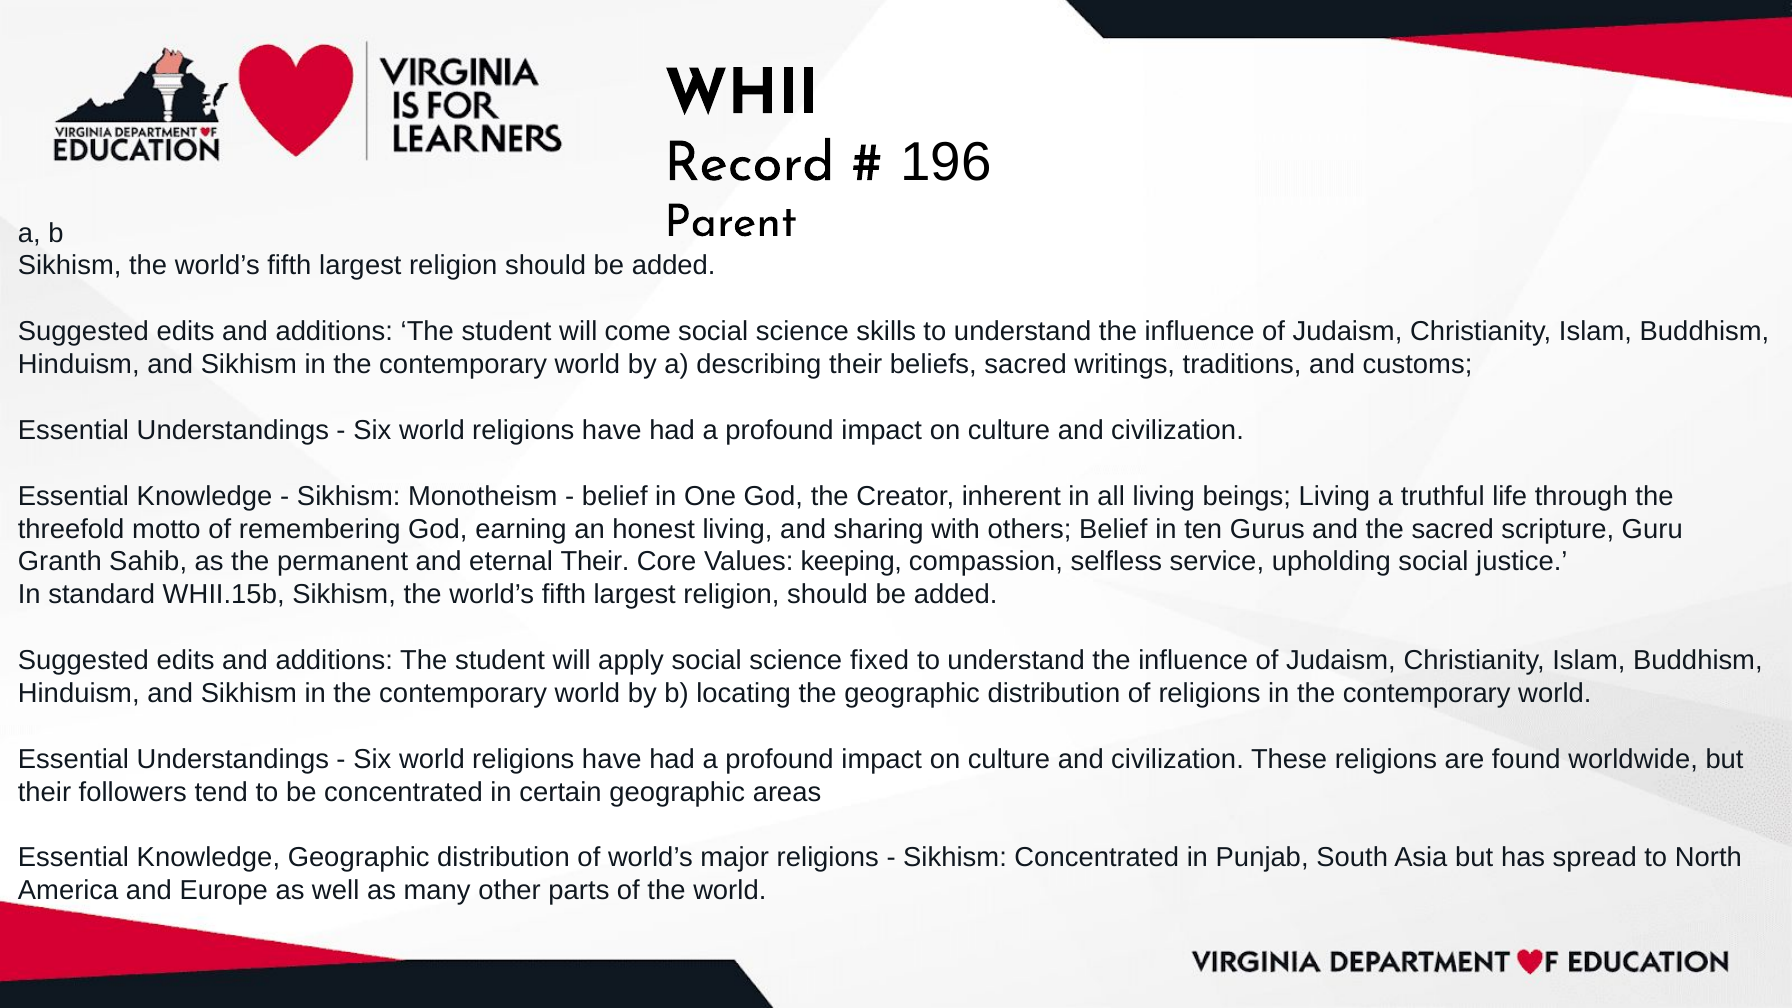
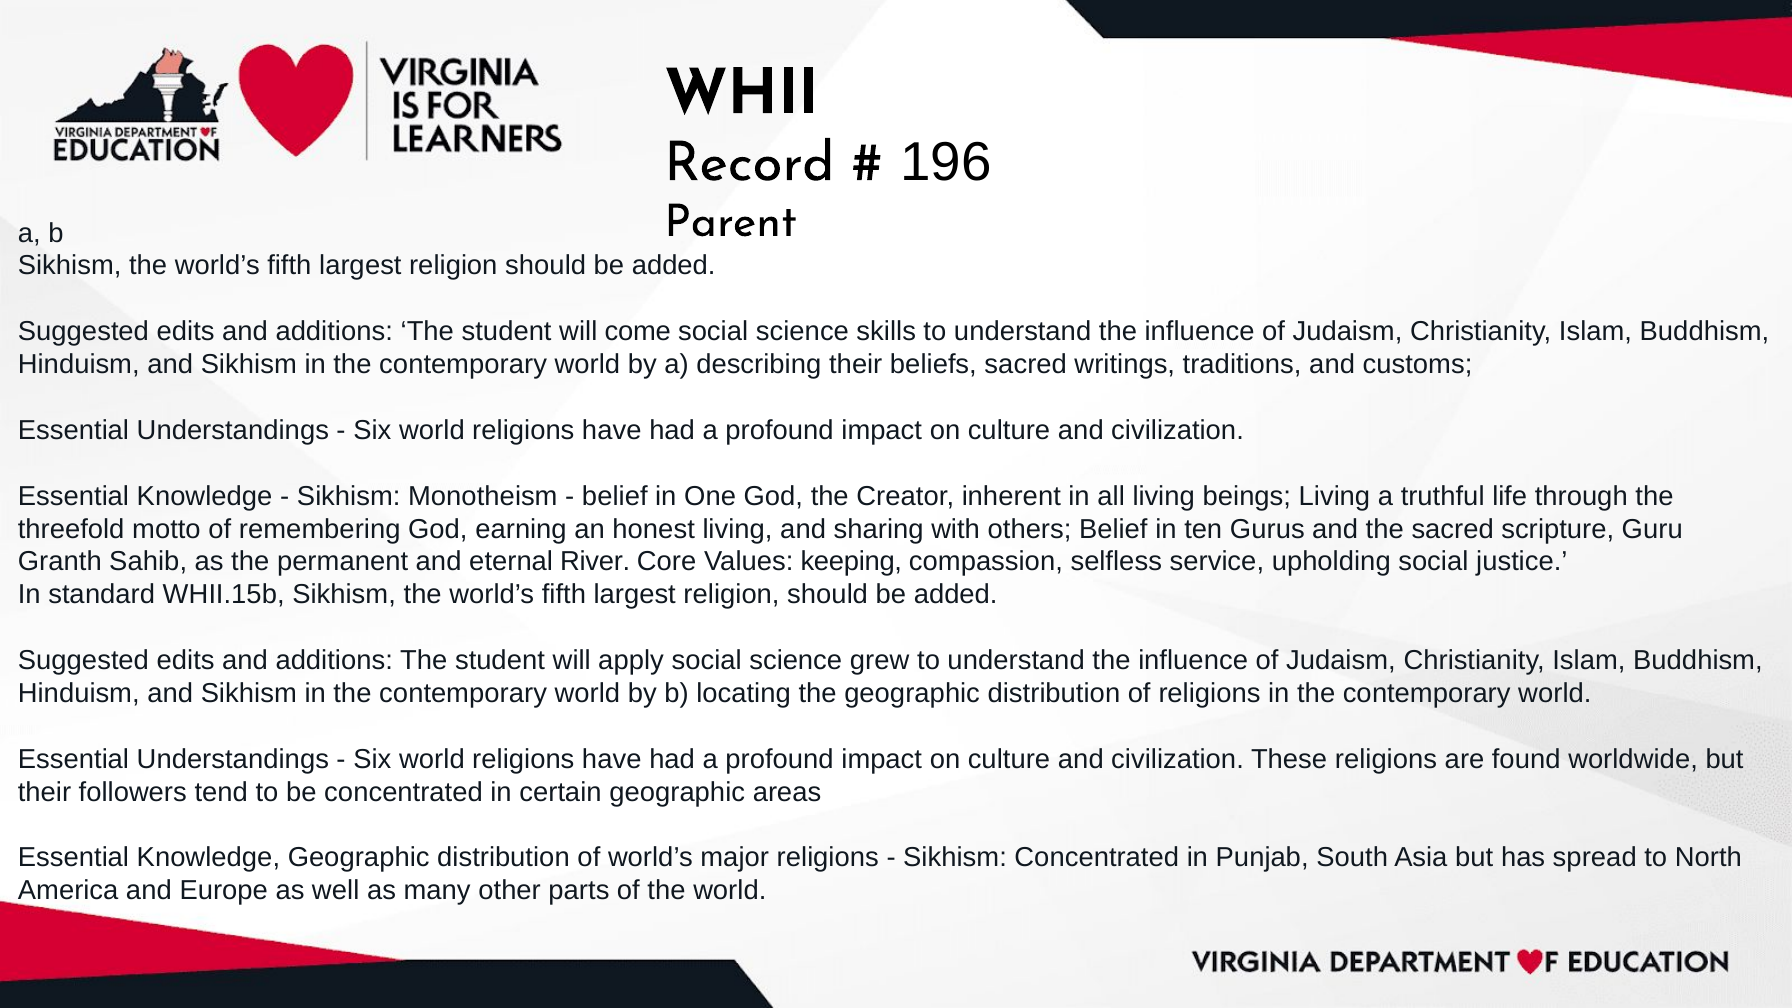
eternal Their: Their -> River (595, 562)
fixed: fixed -> grew (880, 660)
